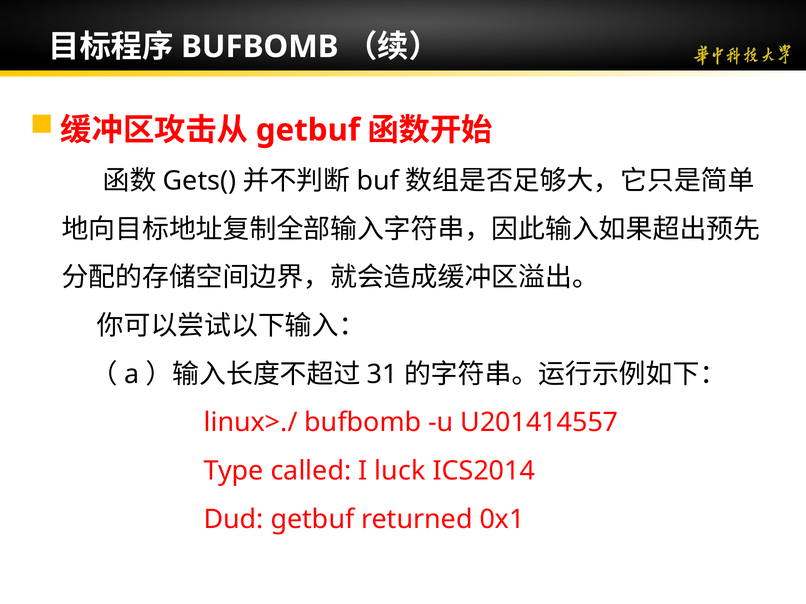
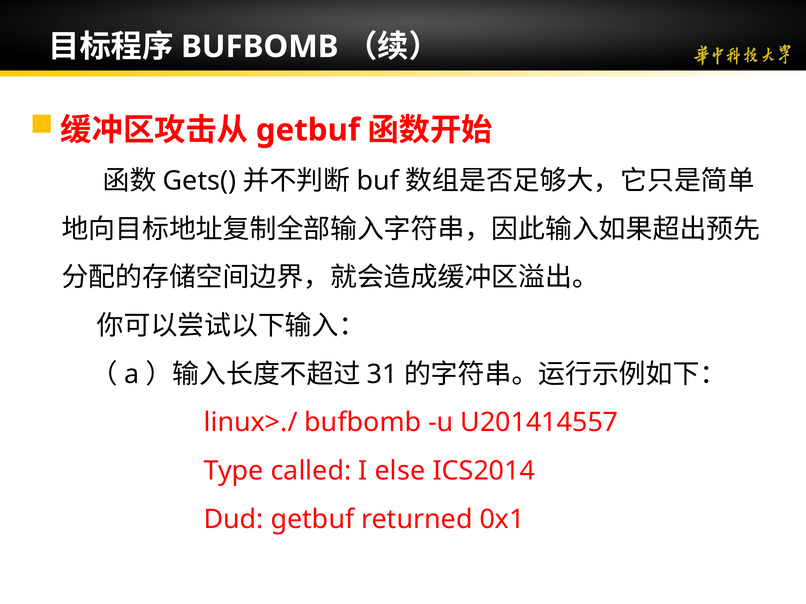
luck: luck -> else (400, 471)
